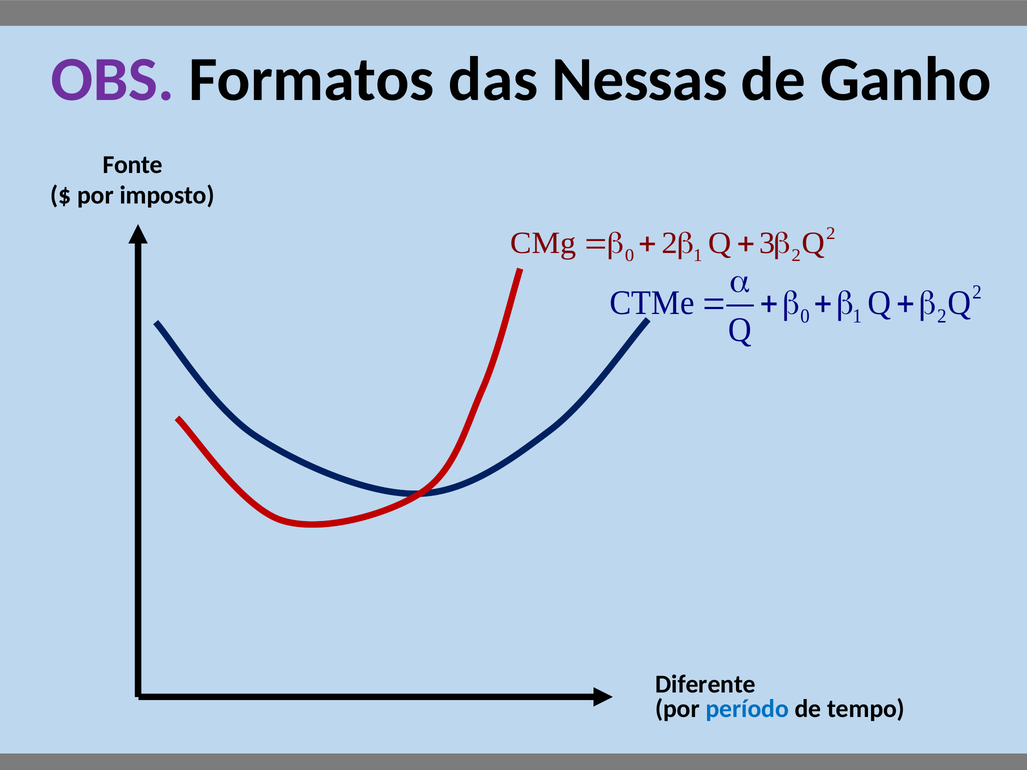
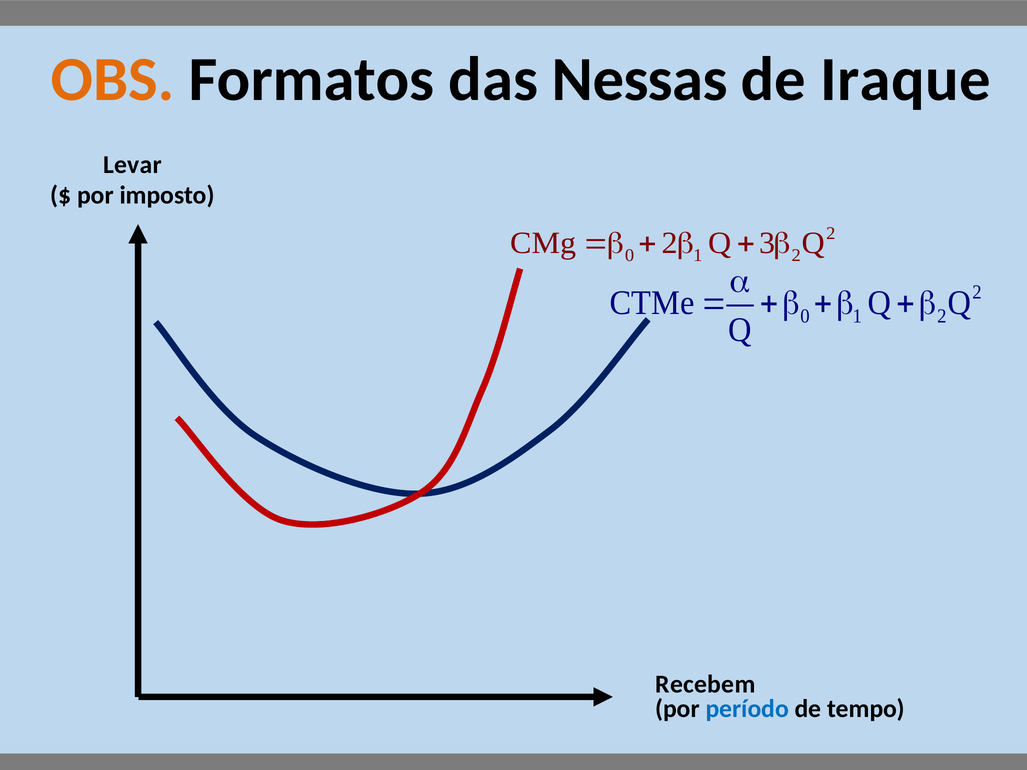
OBS colour: purple -> orange (113, 80)
Ganho: Ganho -> Iraque (906, 80)
Fonte: Fonte -> Levar (133, 165)
Diferente: Diferente -> Recebem (705, 685)
